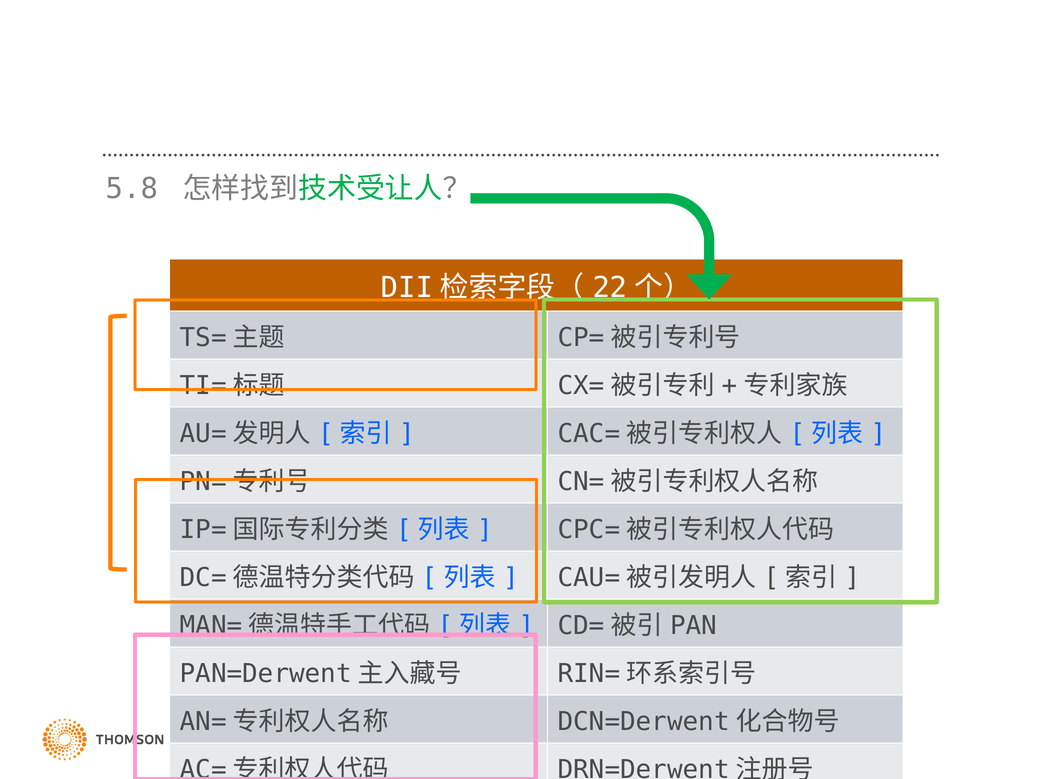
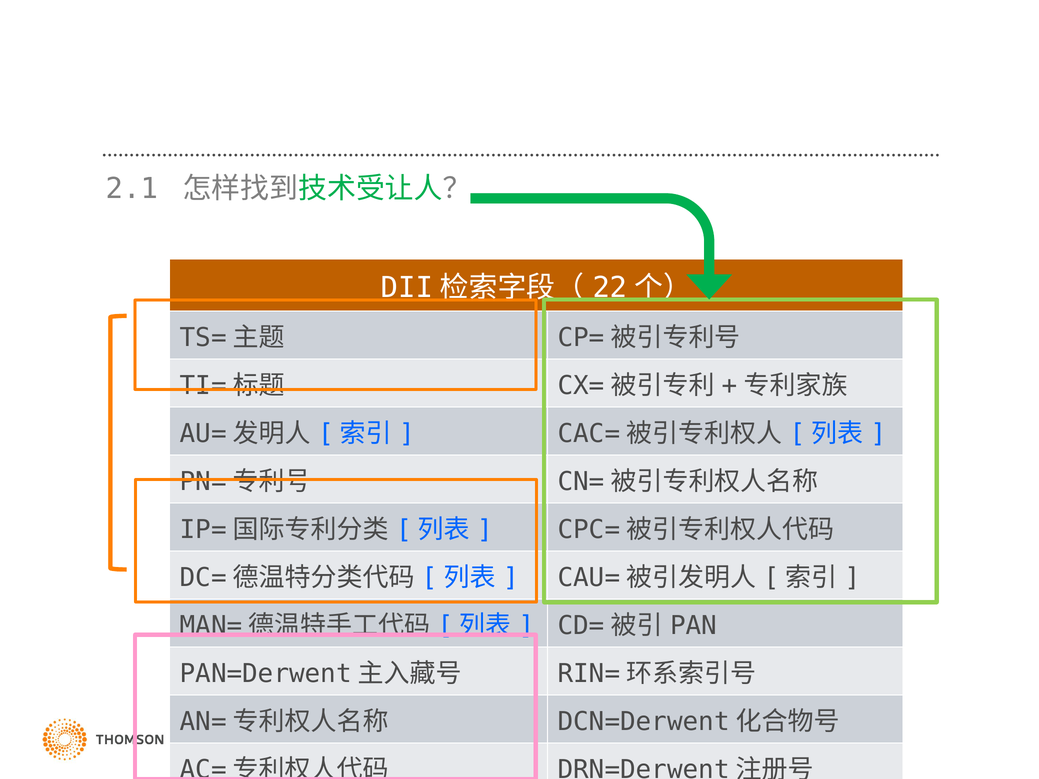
5.8: 5.8 -> 2.1 (132, 189)
